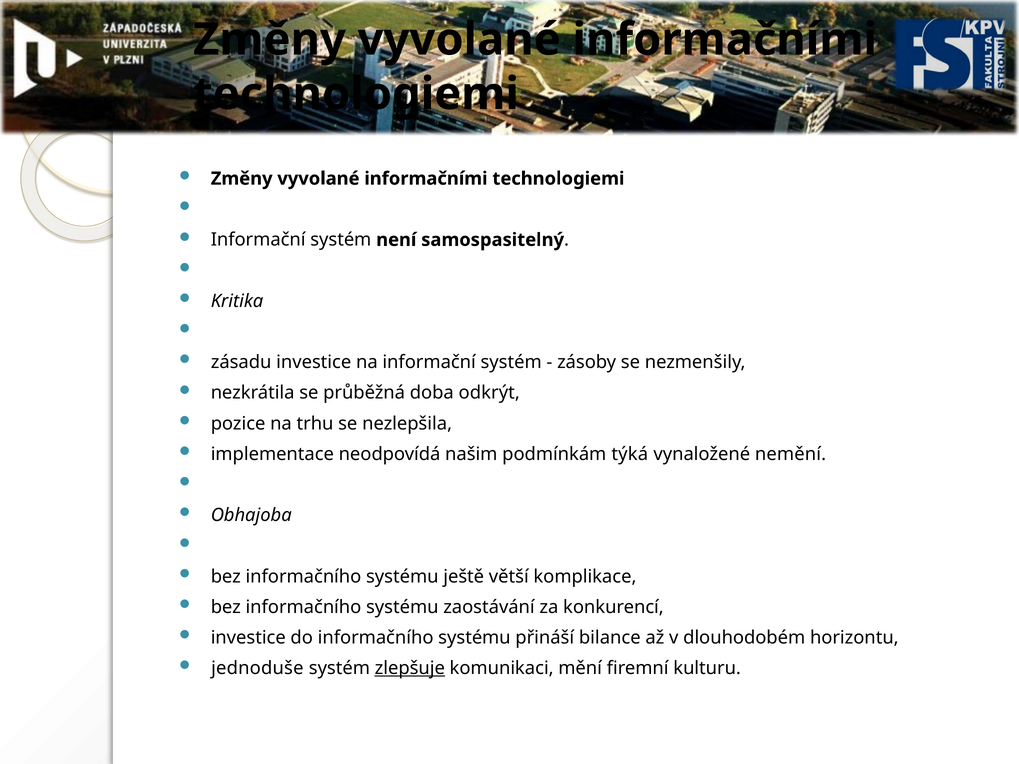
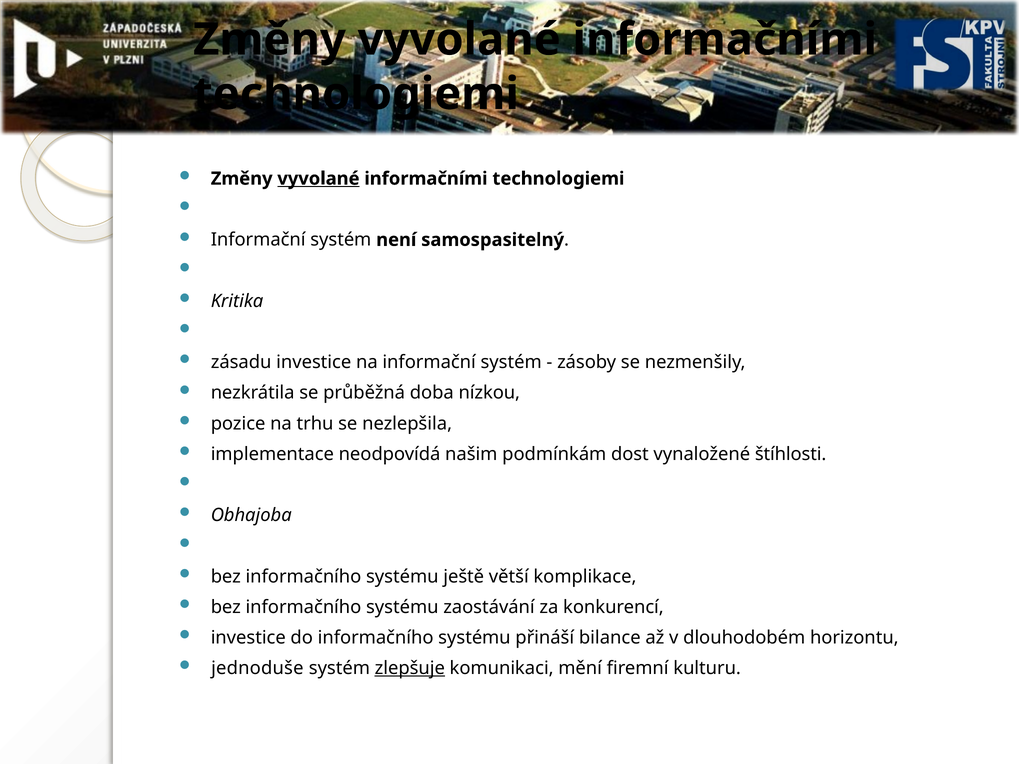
vyvolané underline: none -> present (318, 179)
odkrýt: odkrýt -> nízkou (489, 393)
týká: týká -> dost (630, 454)
nemění: nemění -> štíhlosti (791, 454)
